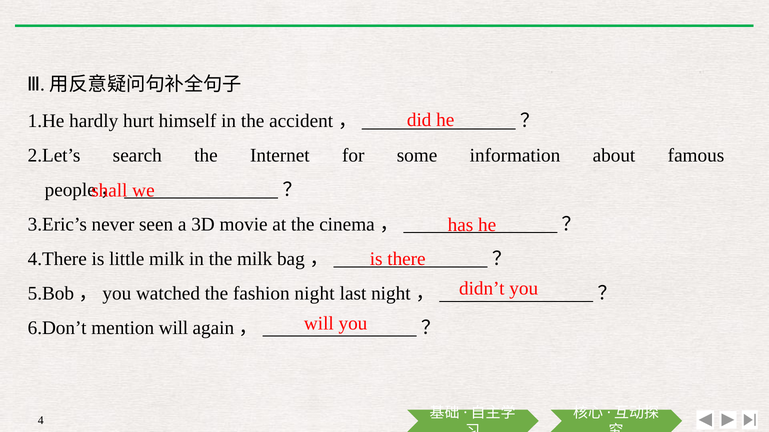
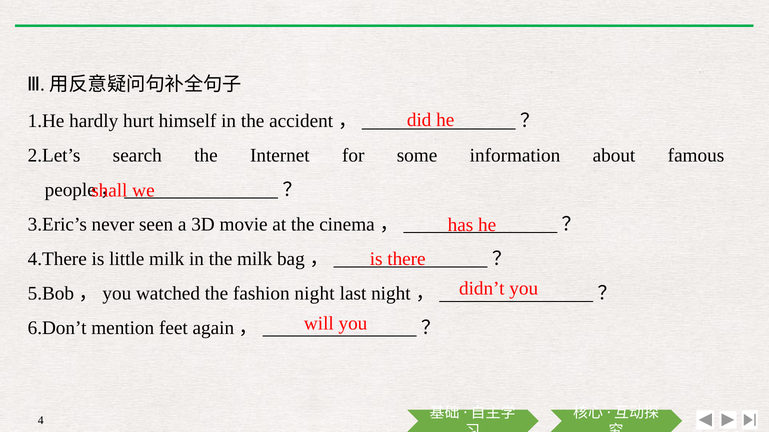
mention will: will -> feet (173, 329)
